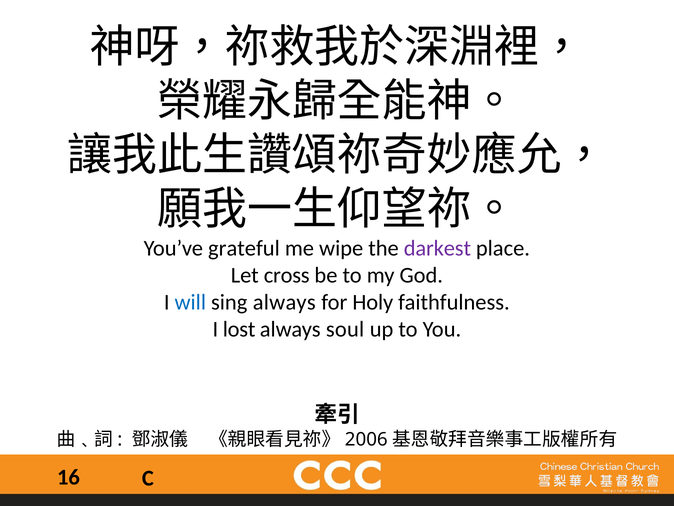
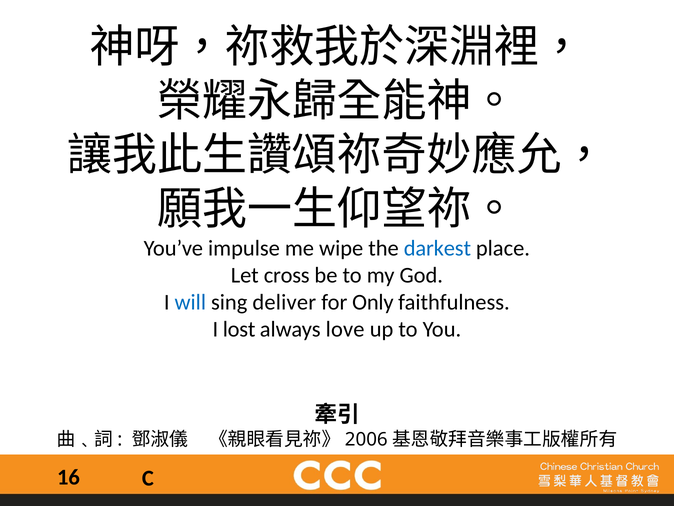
grateful: grateful -> impulse (244, 248)
darkest colour: purple -> blue (437, 248)
sing always: always -> deliver (284, 302)
Holy: Holy -> Only (373, 302)
soul: soul -> love (345, 329)
